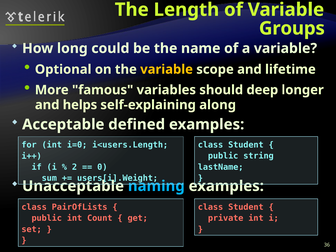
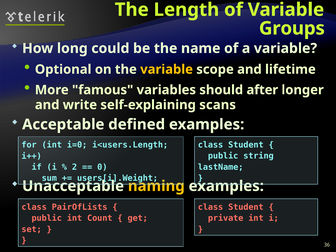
deep: deep -> after (262, 90)
helps: helps -> write (80, 105)
along: along -> scans (218, 105)
naming colour: light blue -> yellow (156, 186)
